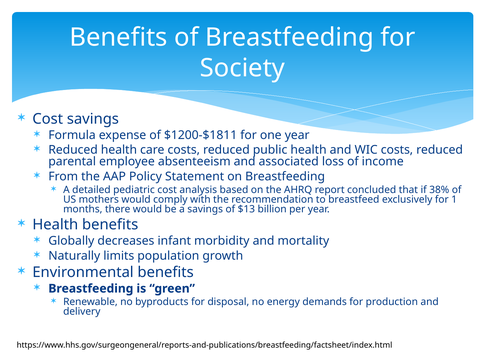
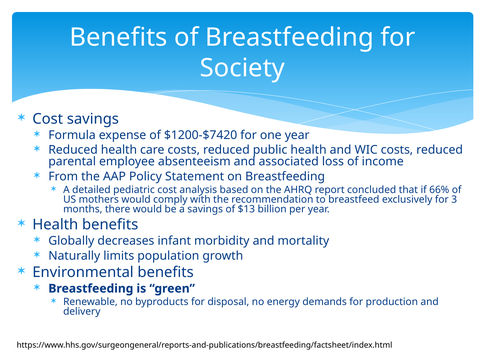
$1200-$1811: $1200-$1811 -> $1200-$7420 (201, 135)
38%: 38% -> 66% (439, 190)
1: 1 -> 3 (454, 200)
